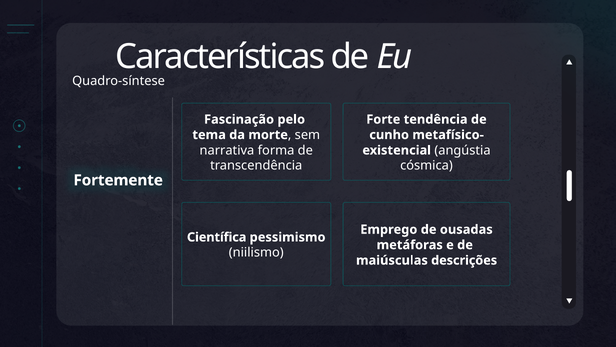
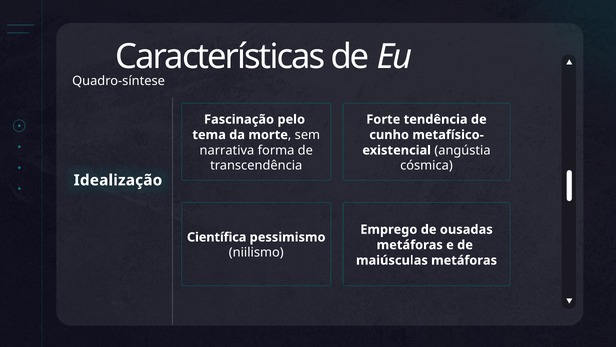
Fortemente: Fortemente -> Idealização (118, 180)
maiúsculas descrições: descrições -> metáforas (464, 260)
